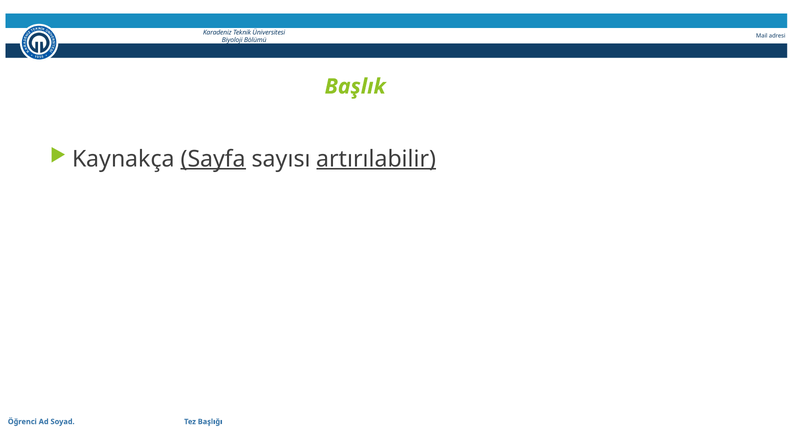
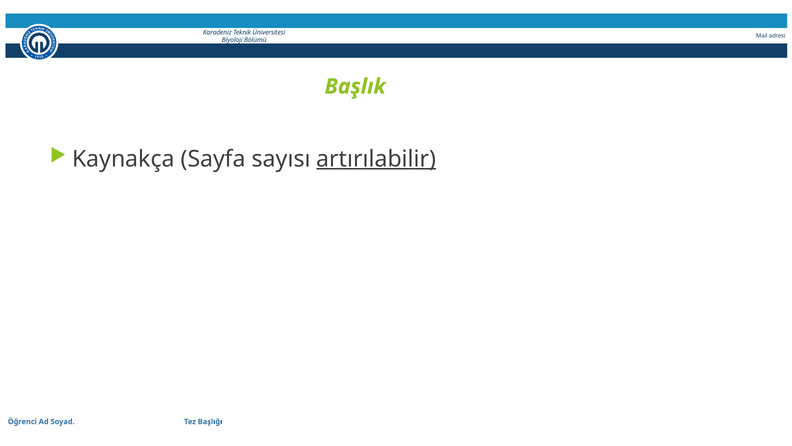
Sayfa underline: present -> none (213, 159)
